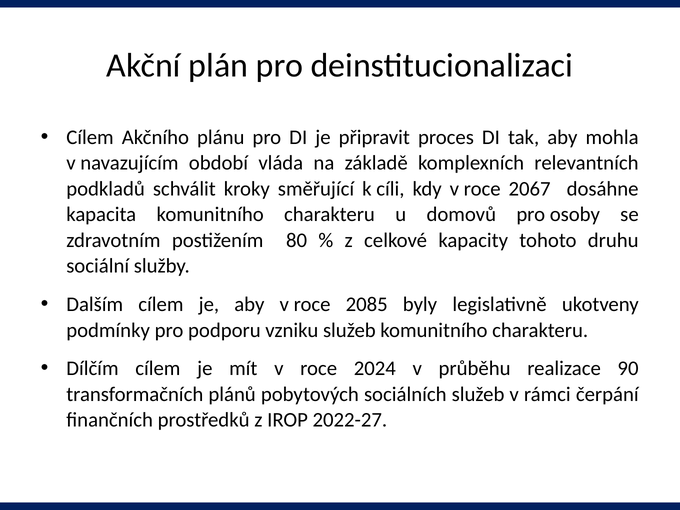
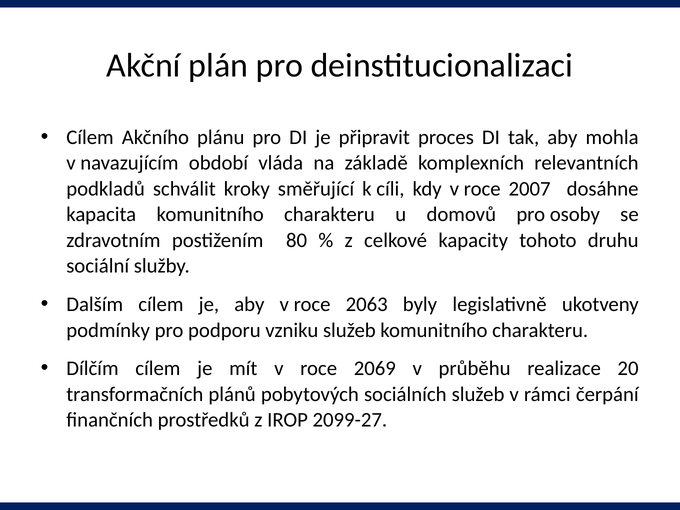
2067: 2067 -> 2007 (530, 189)
2085: 2085 -> 2063 (367, 304)
2024: 2024 -> 2069 (375, 369)
90: 90 -> 20 (628, 369)
2022-27: 2022-27 -> 2099-27 (350, 420)
